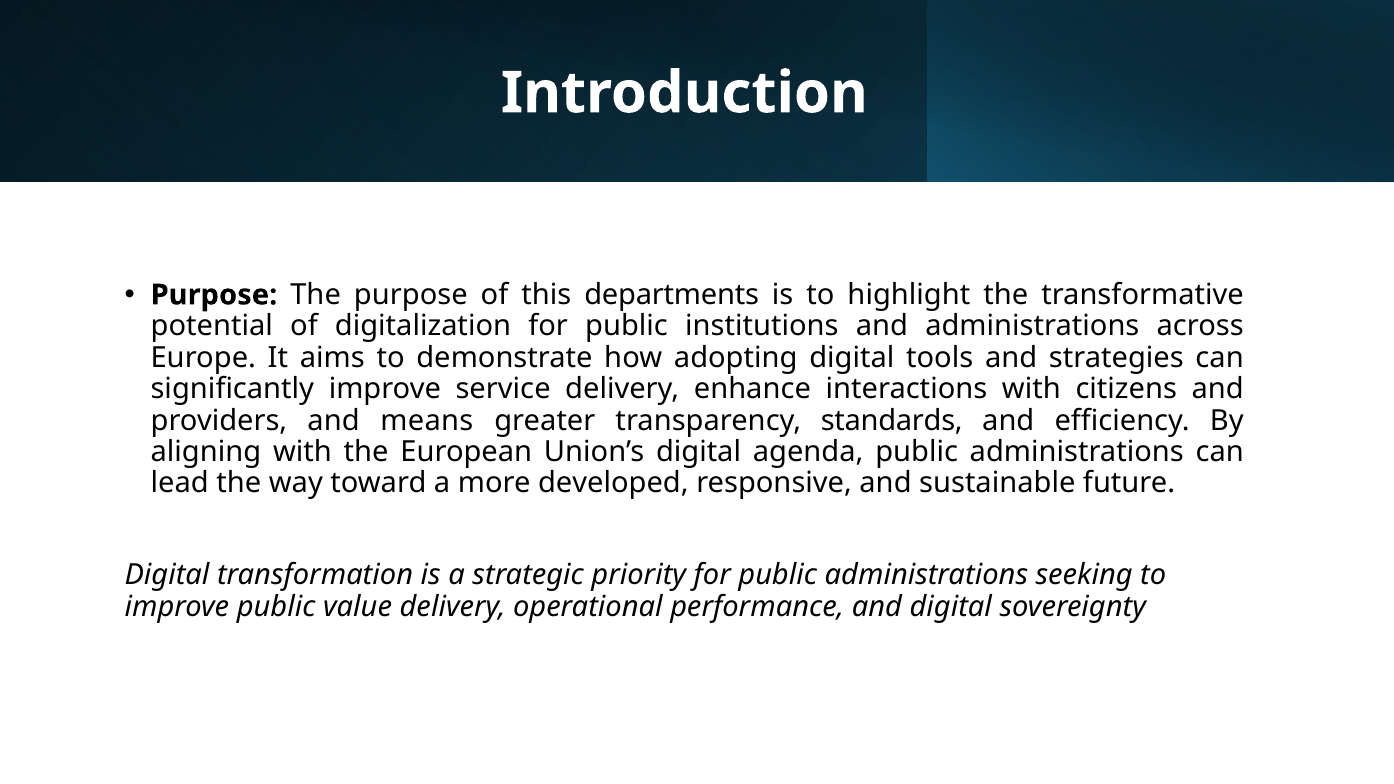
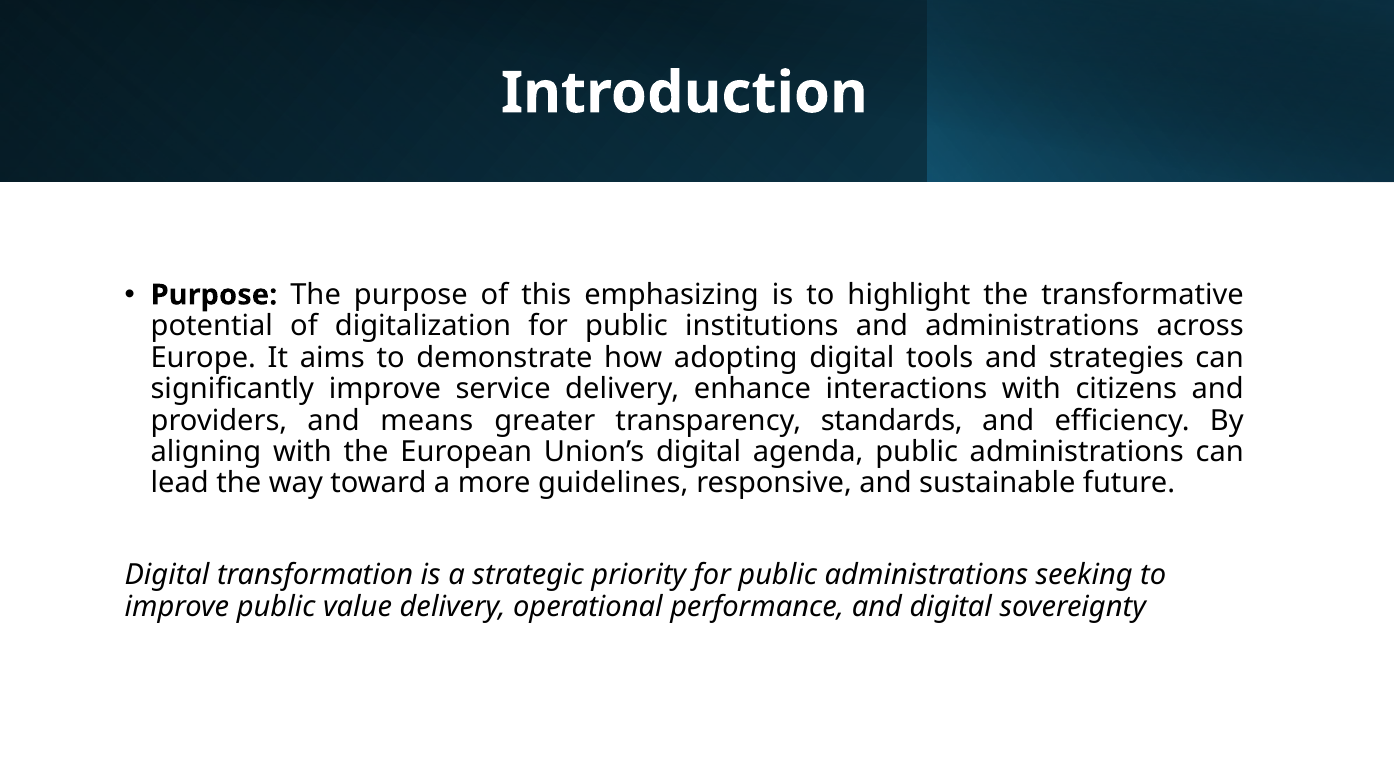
departments: departments -> emphasizing (672, 295)
developed: developed -> guidelines (613, 483)
